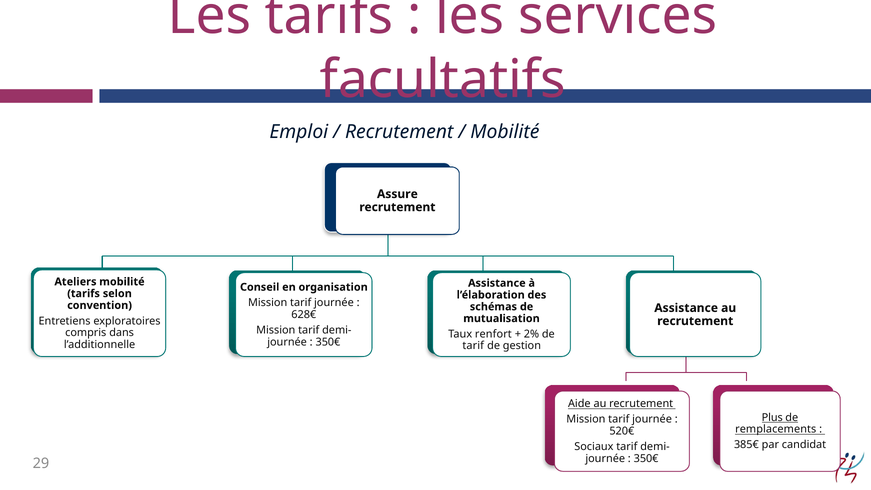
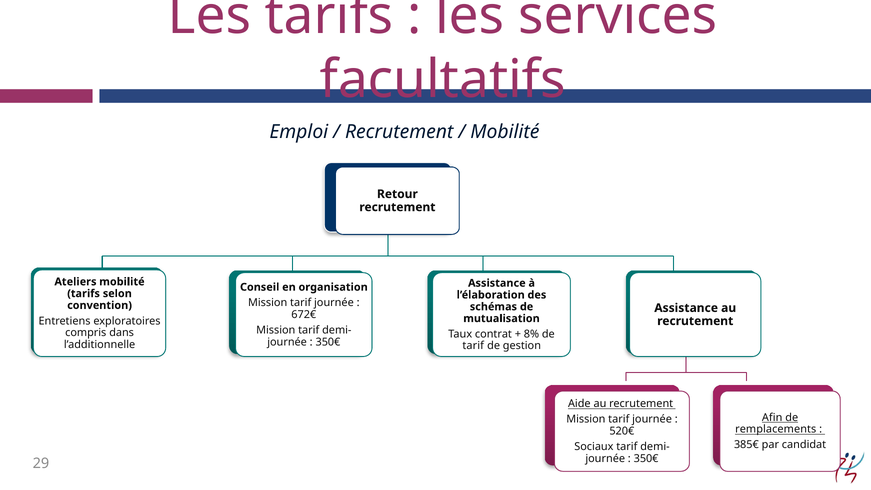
Assure: Assure -> Retour (397, 194)
628€: 628€ -> 672€ (304, 314)
renfort: renfort -> contrat (493, 334)
2%: 2% -> 8% (531, 334)
Plus: Plus -> Afin (772, 417)
